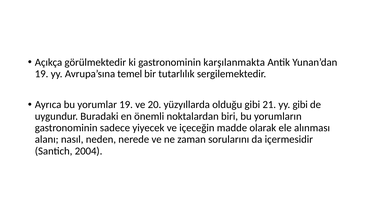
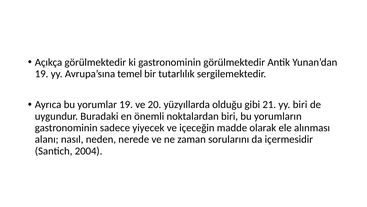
gastronominin karşılanmakta: karşılanmakta -> görülmektedir (234, 62)
yy gibi: gibi -> biri (300, 104)
